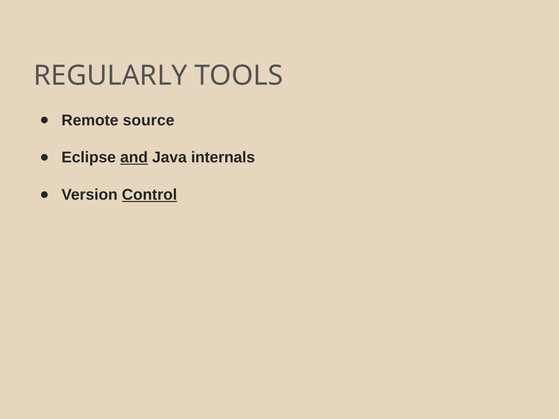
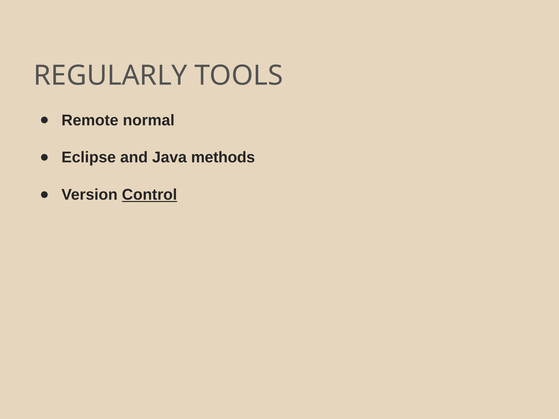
source: source -> normal (149, 120)
and underline: present -> none (134, 158)
internals: internals -> methods (223, 158)
